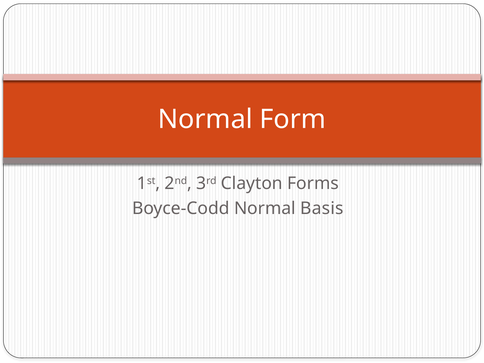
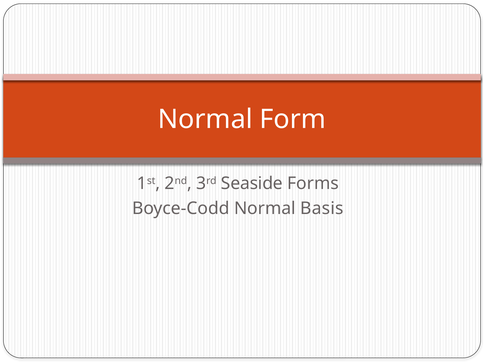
Clayton: Clayton -> Seaside (252, 183)
